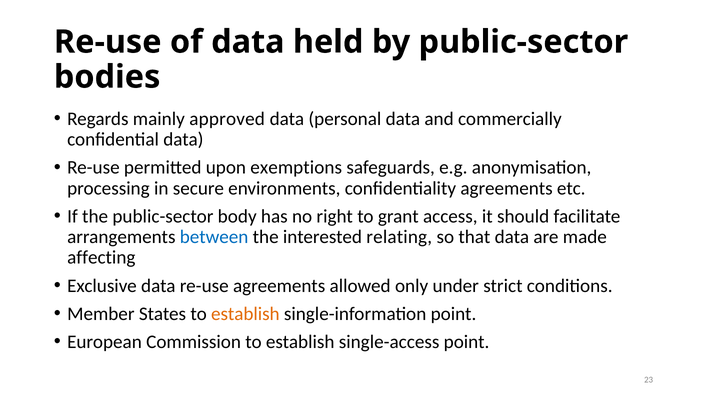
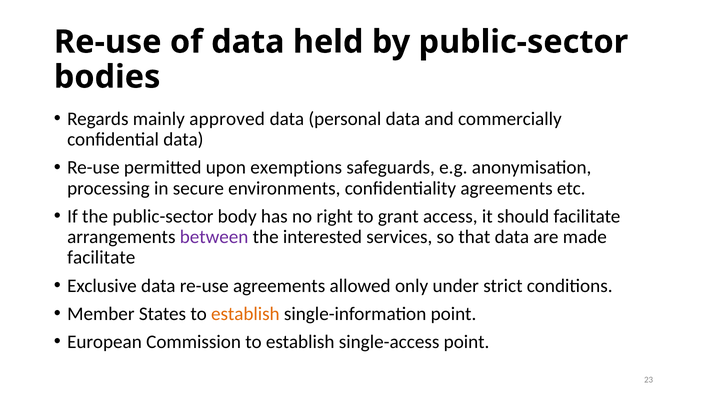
between colour: blue -> purple (214, 237)
relating: relating -> services (399, 237)
affecting: affecting -> facilitate (101, 257)
